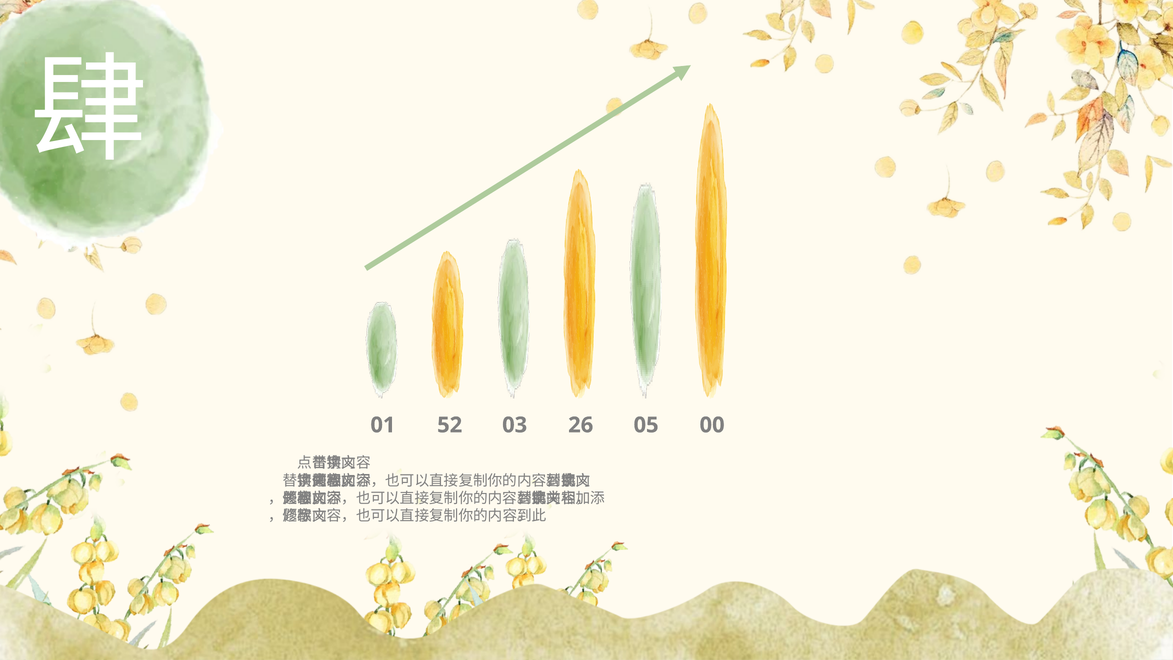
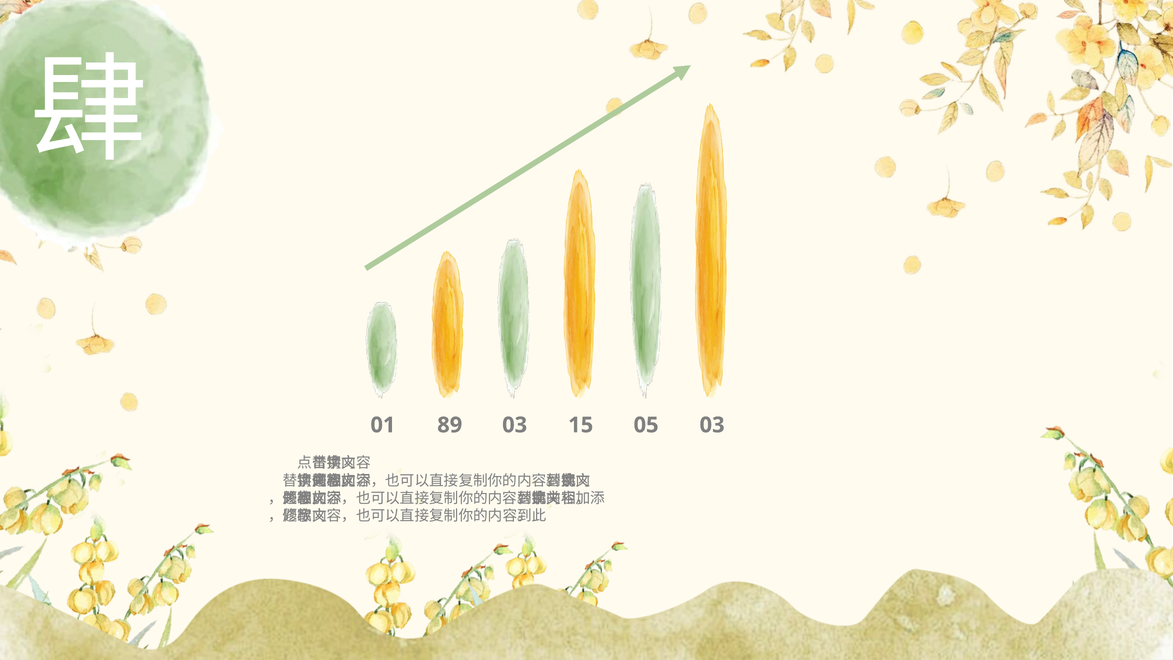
52: 52 -> 89 (450, 425)
26: 26 -> 15 (581, 425)
05 00: 00 -> 03 (712, 425)
